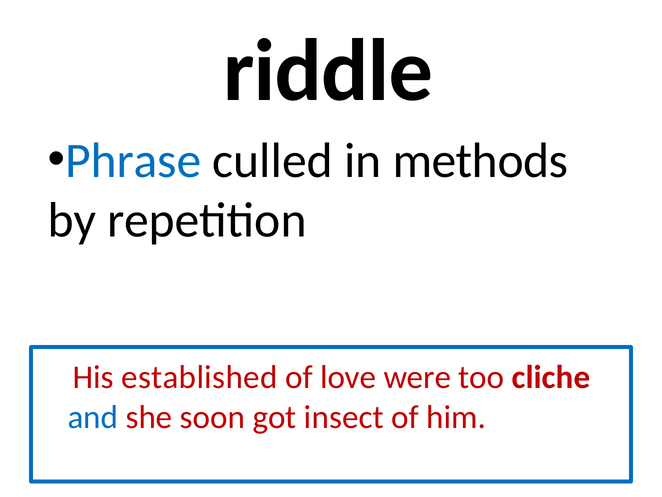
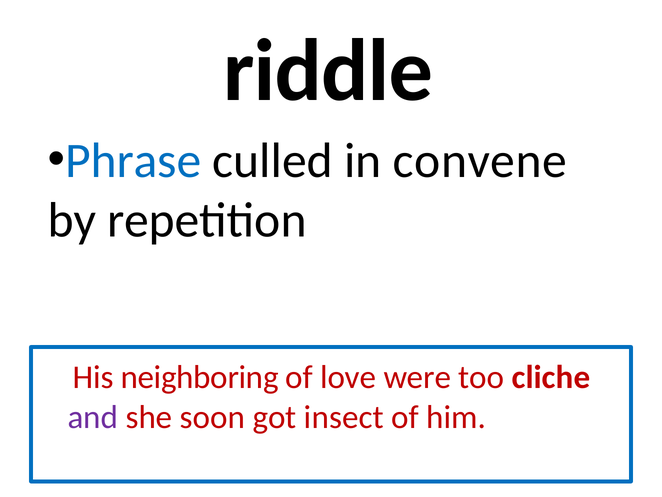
methods: methods -> convene (480, 161)
established: established -> neighboring (200, 377)
and colour: blue -> purple (93, 417)
